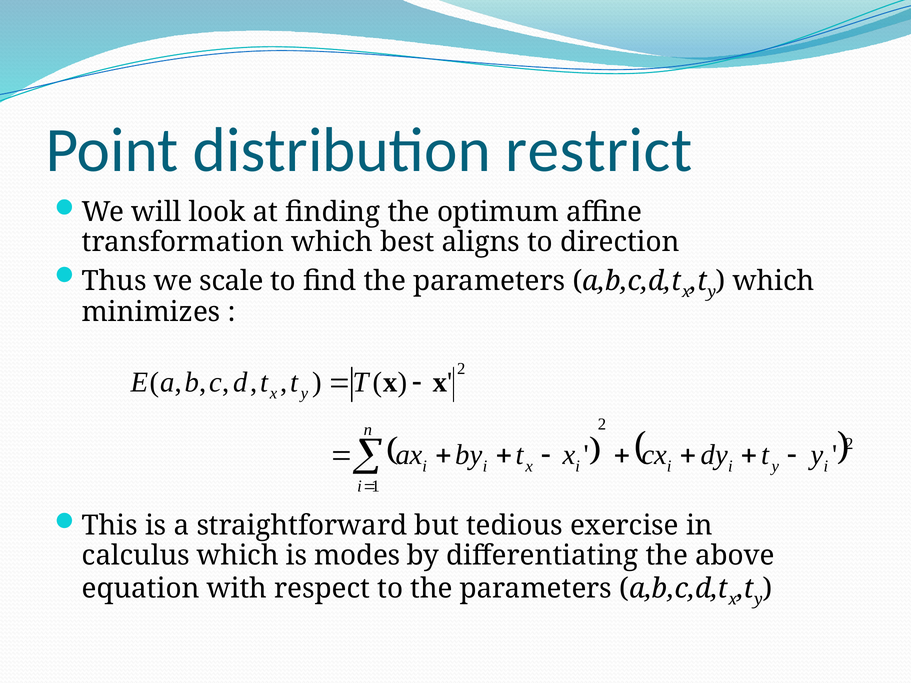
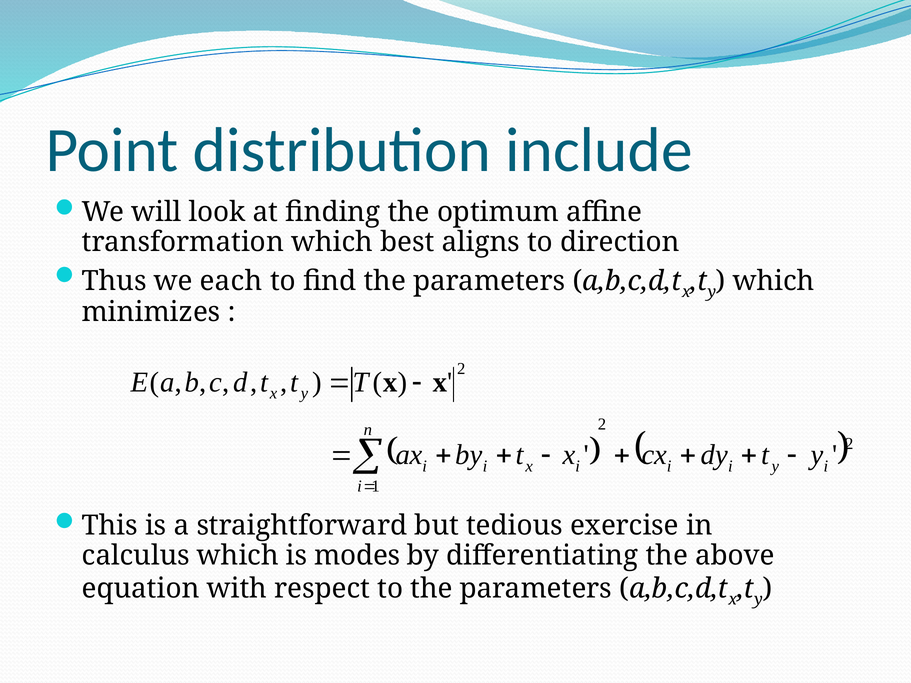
restrict: restrict -> include (599, 151)
scale: scale -> each (231, 281)
